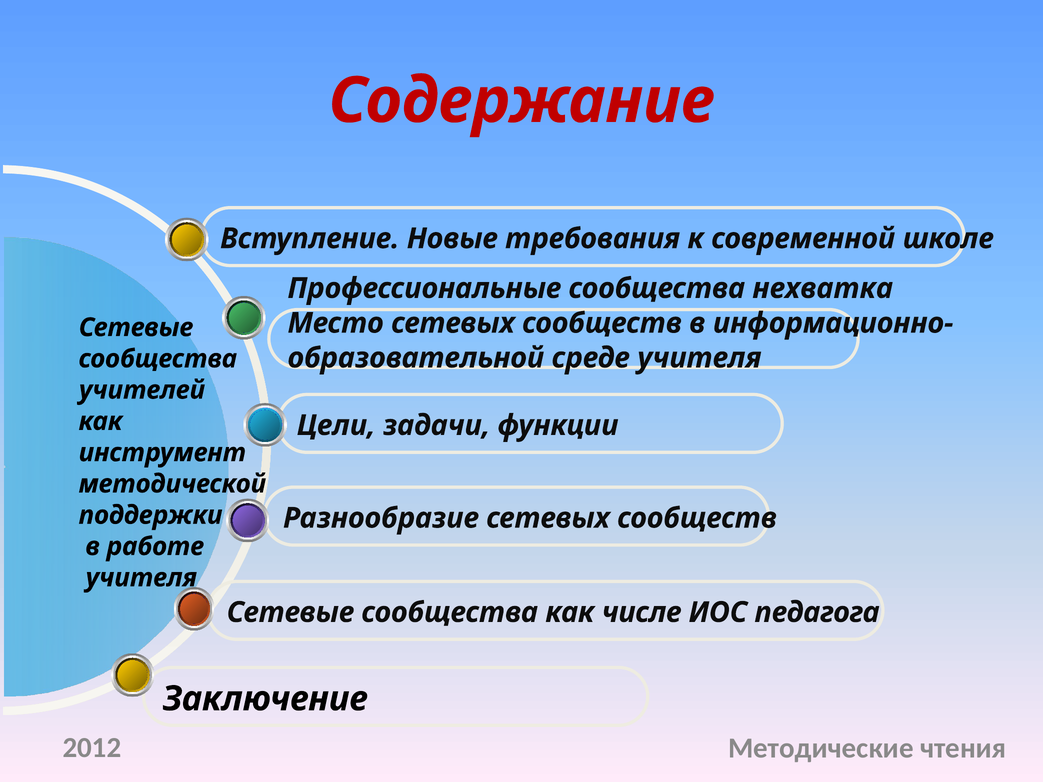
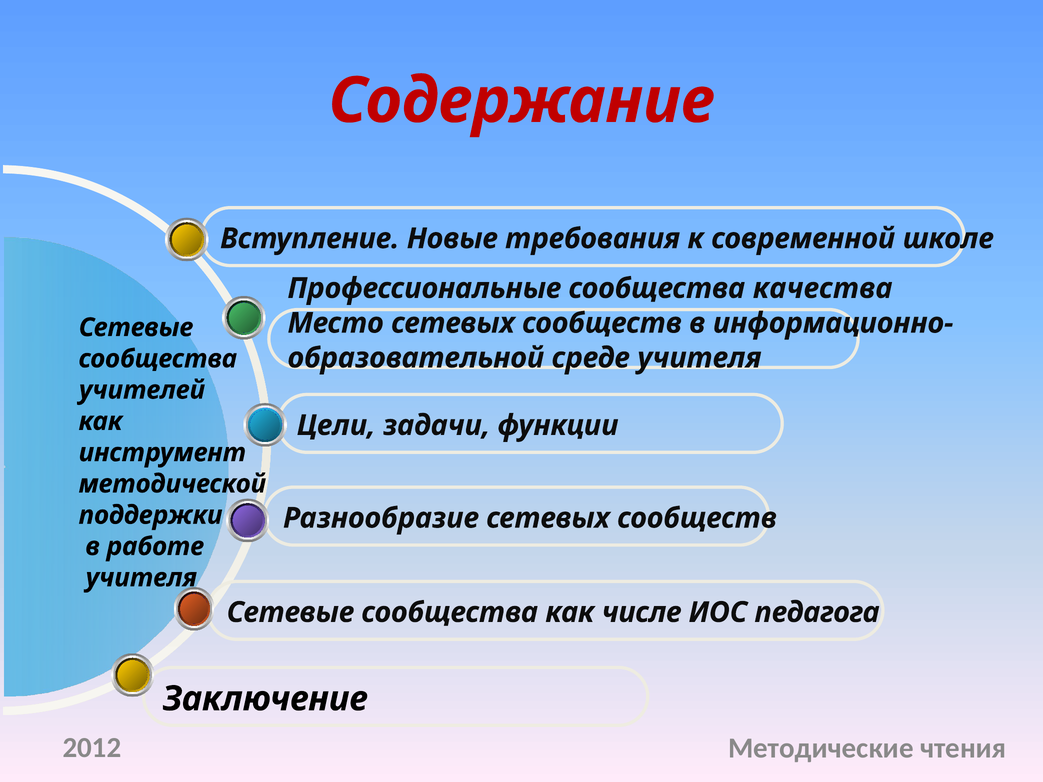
нехватка: нехватка -> качества (823, 288)
